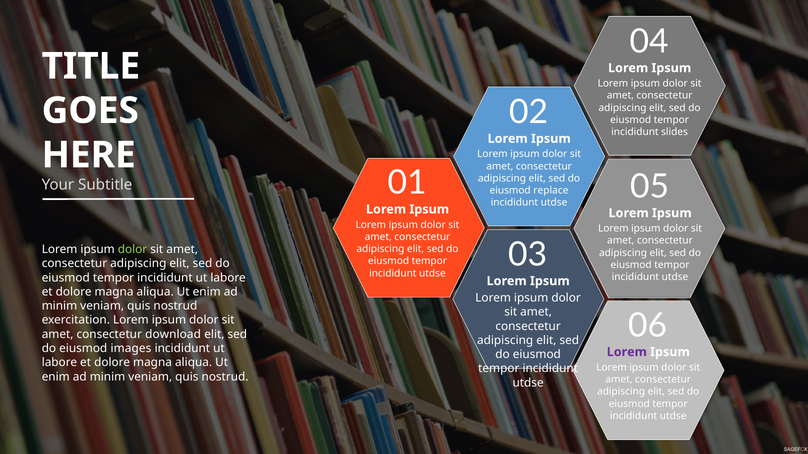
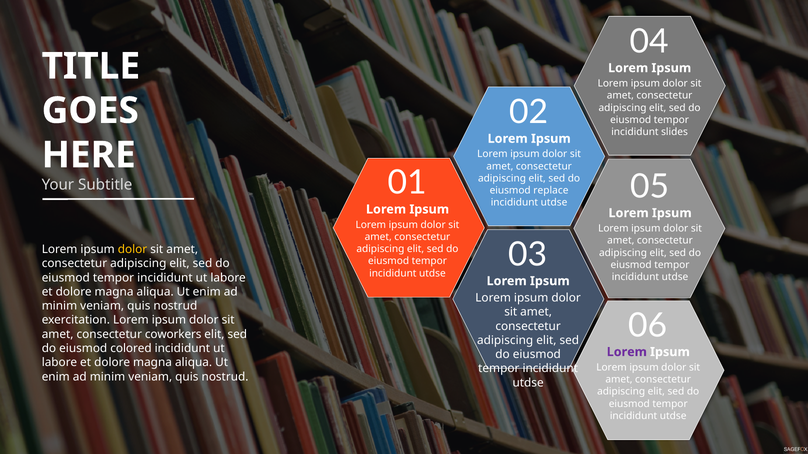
dolor colour: light green -> yellow (133, 250)
download: download -> coworkers (173, 335)
images: images -> colored (131, 349)
